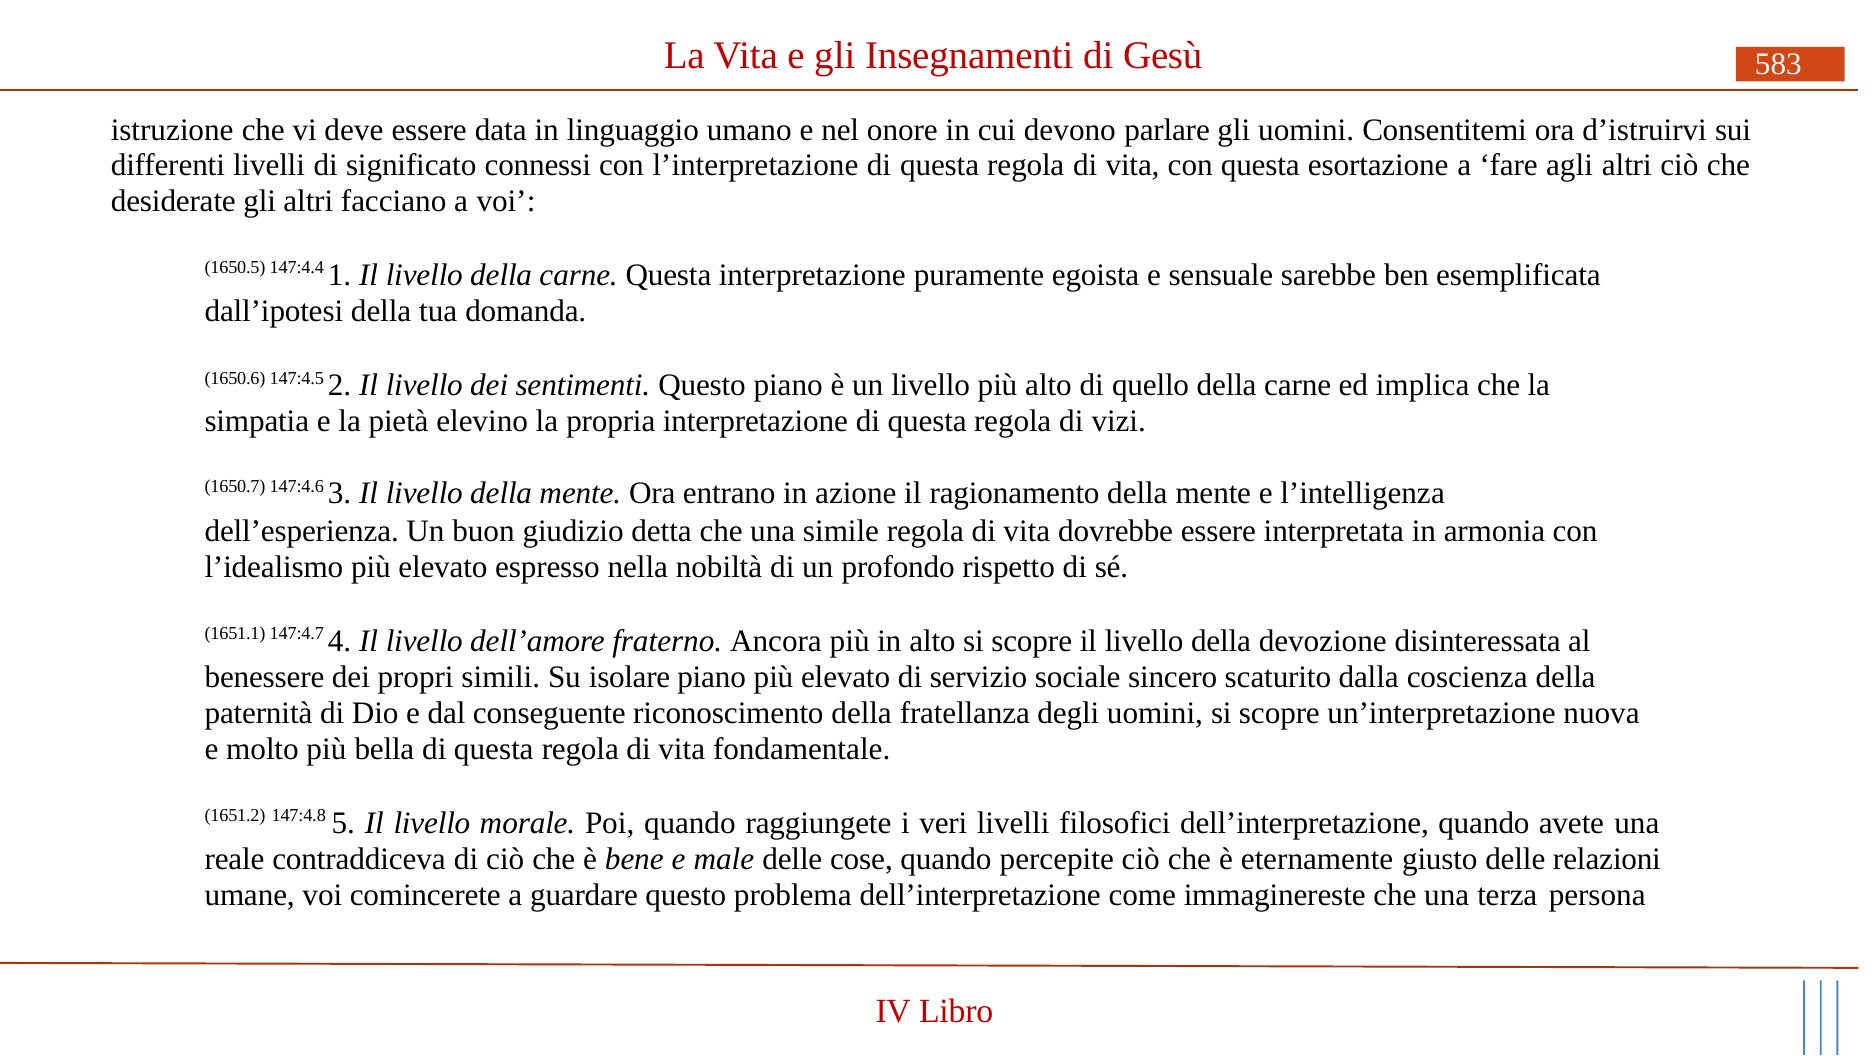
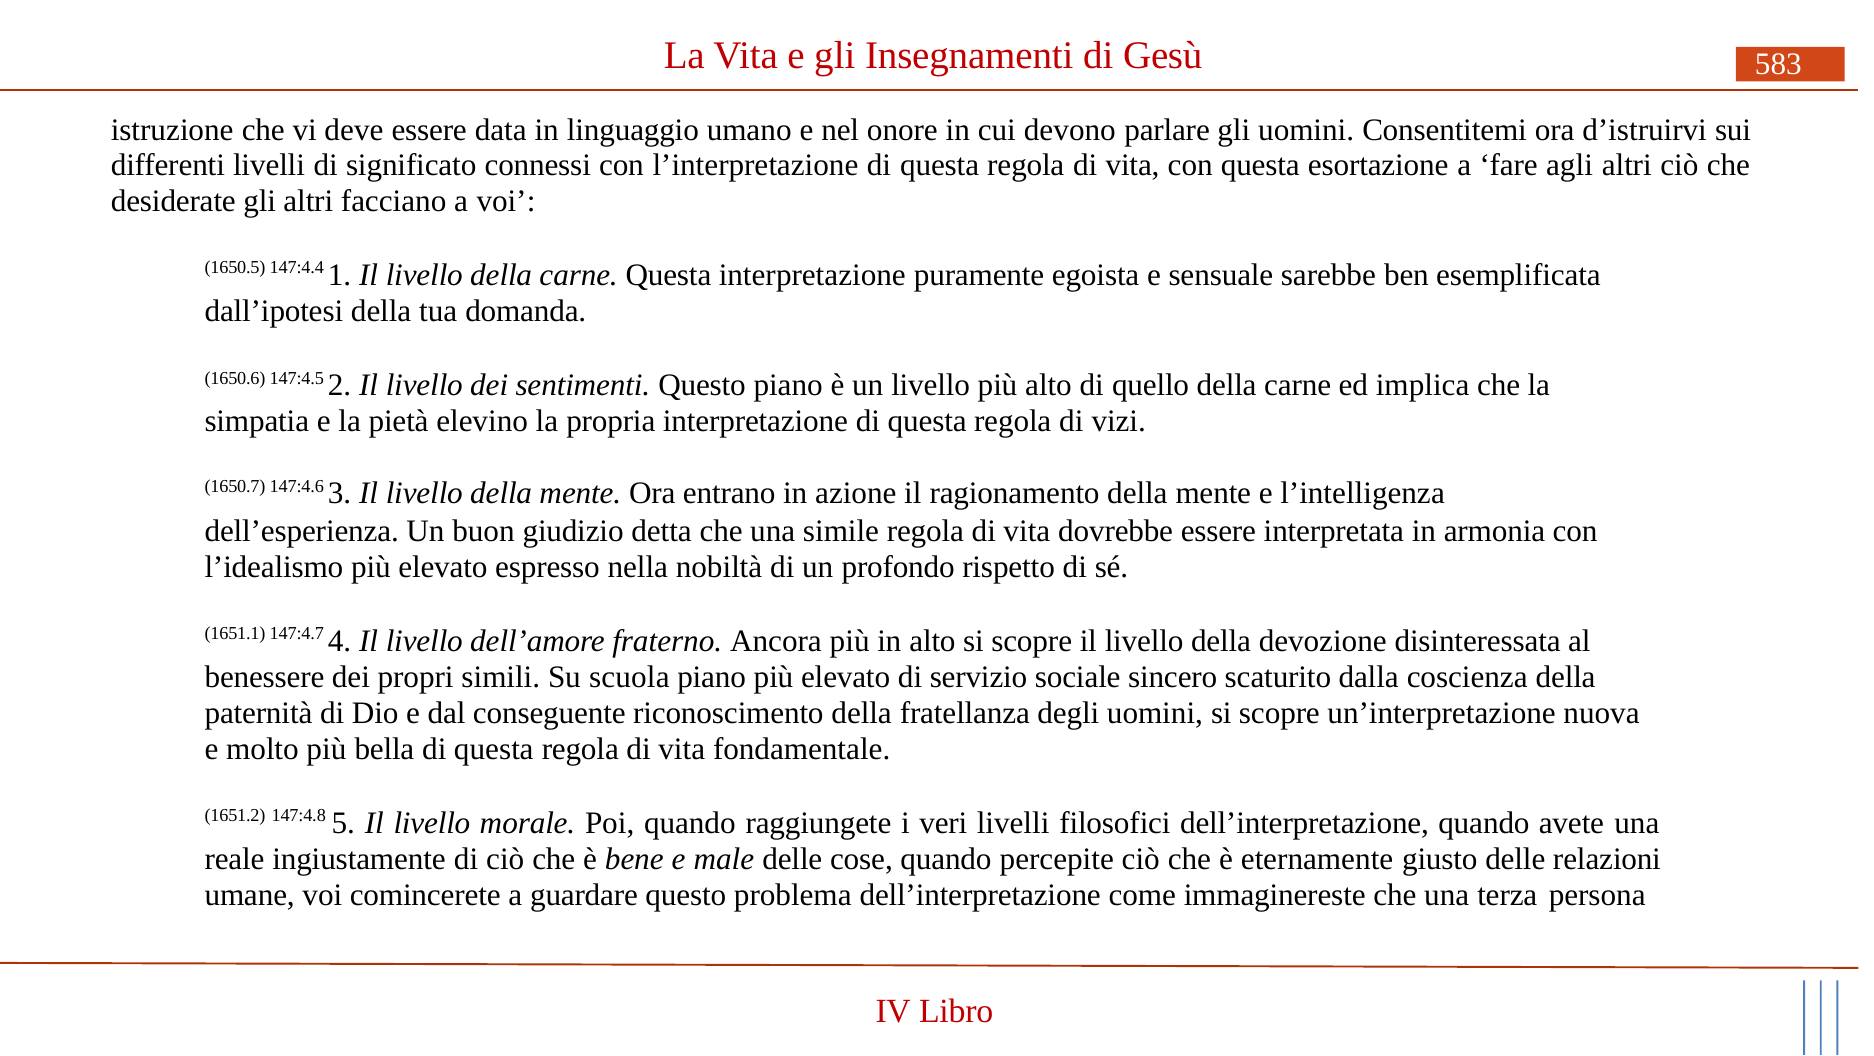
isolare: isolare -> scuola (629, 677)
contraddiceva: contraddiceva -> ingiustamente (359, 859)
